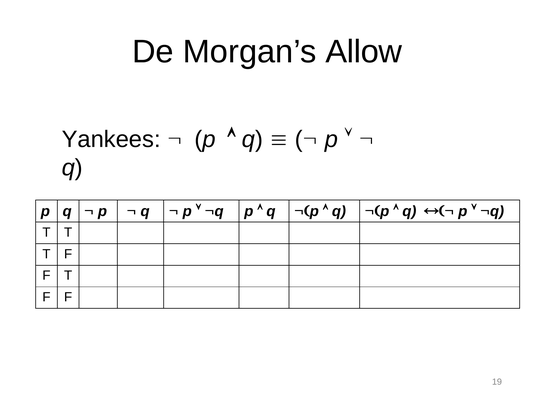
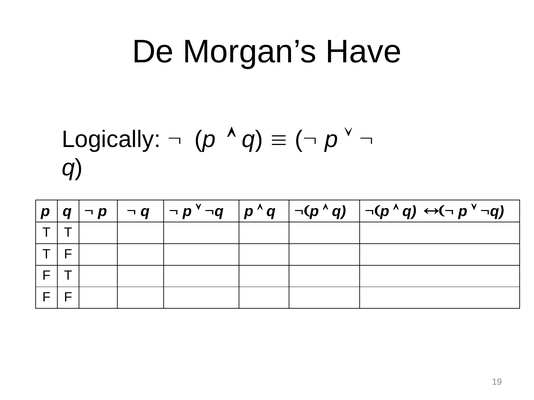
Allow: Allow -> Have (364, 52)
Yankees: Yankees -> Logically (111, 139)
